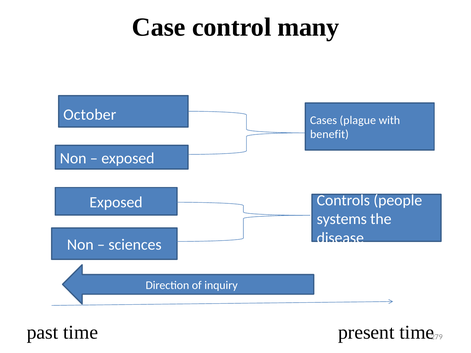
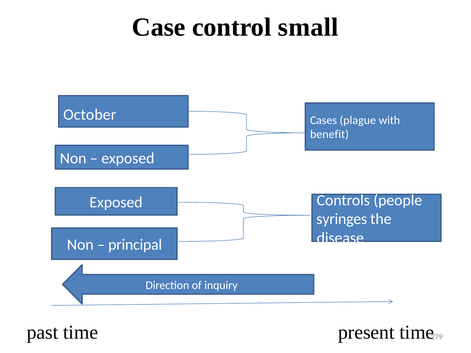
many: many -> small (308, 27)
systems: systems -> syringes (342, 219)
sciences: sciences -> principal (135, 245)
